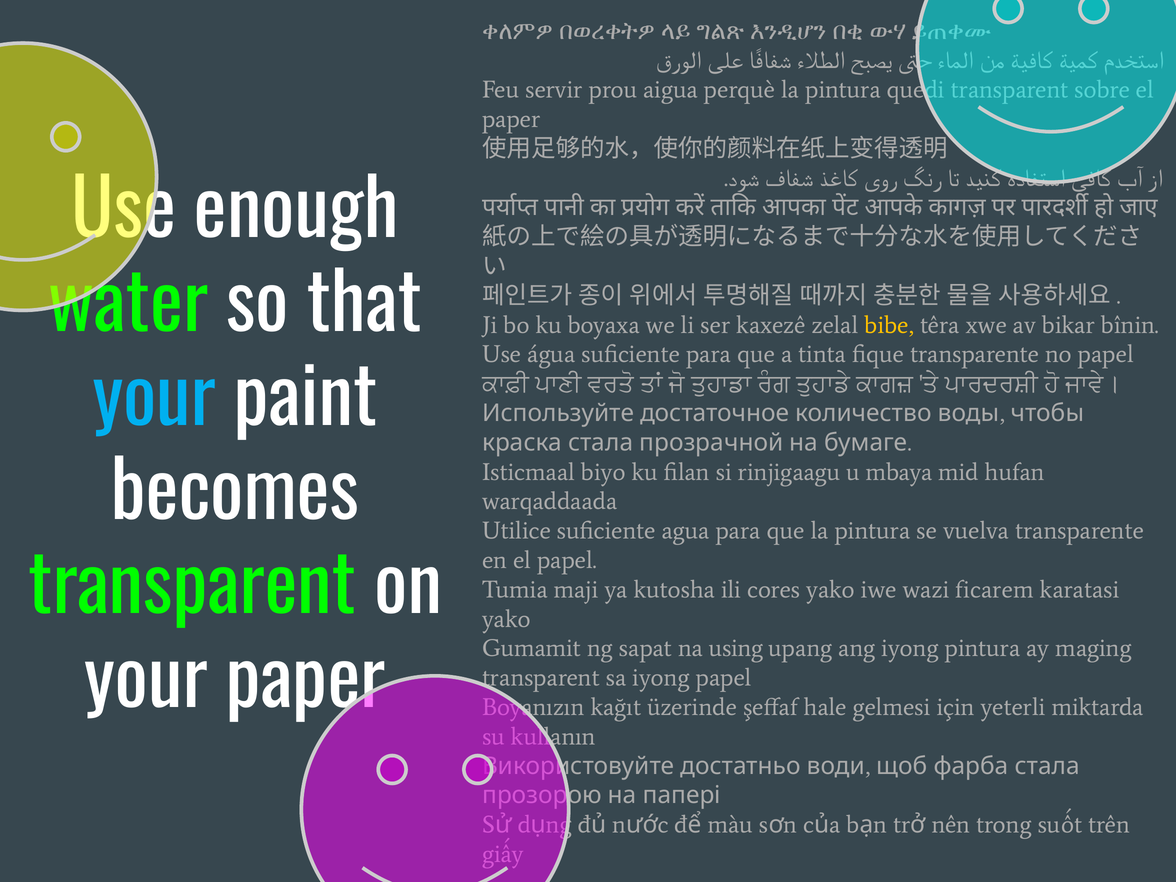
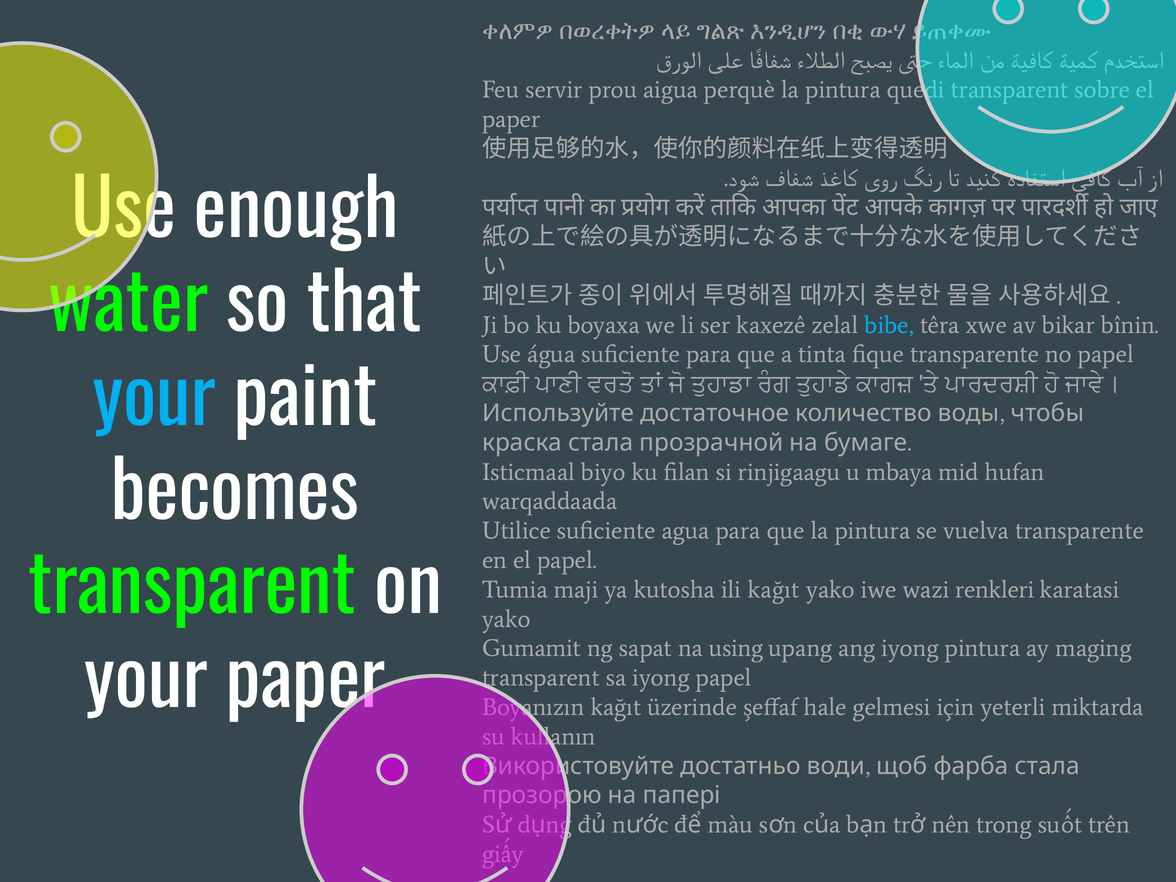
bibe colour: yellow -> light blue (889, 325)
ili cores: cores -> kağıt (774, 590)
ficarem: ficarem -> renkleri (995, 590)
